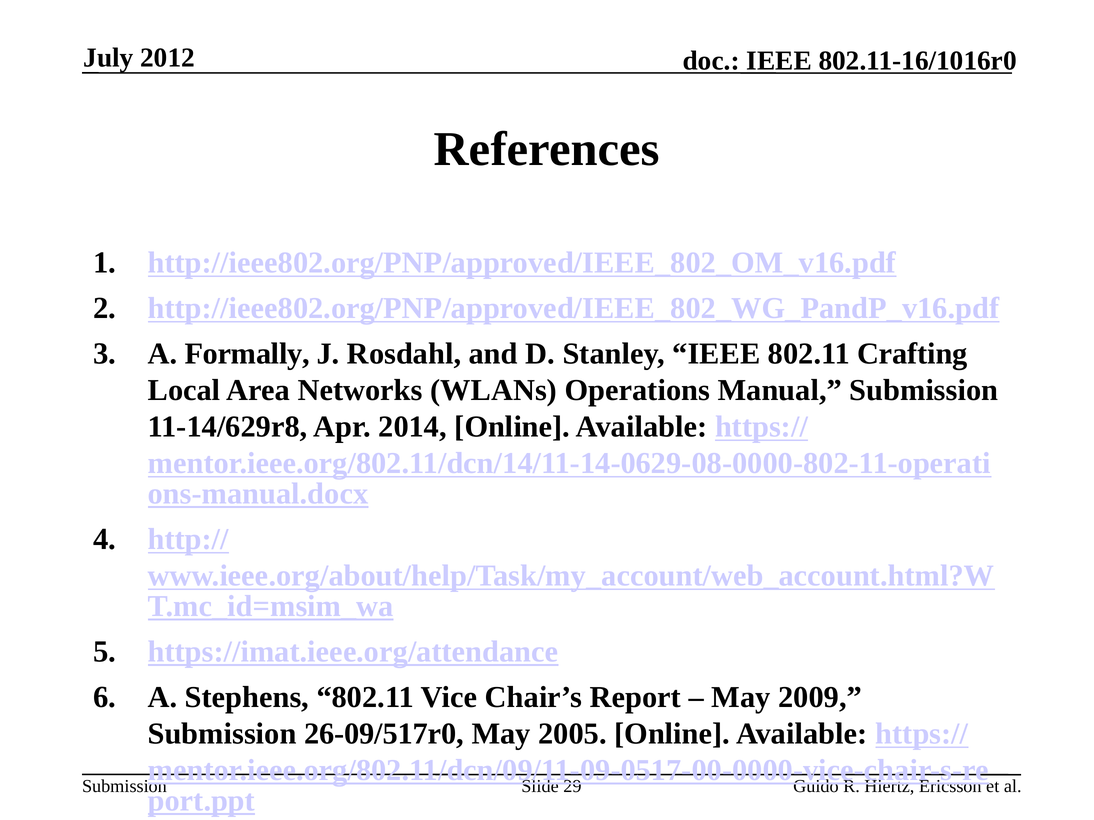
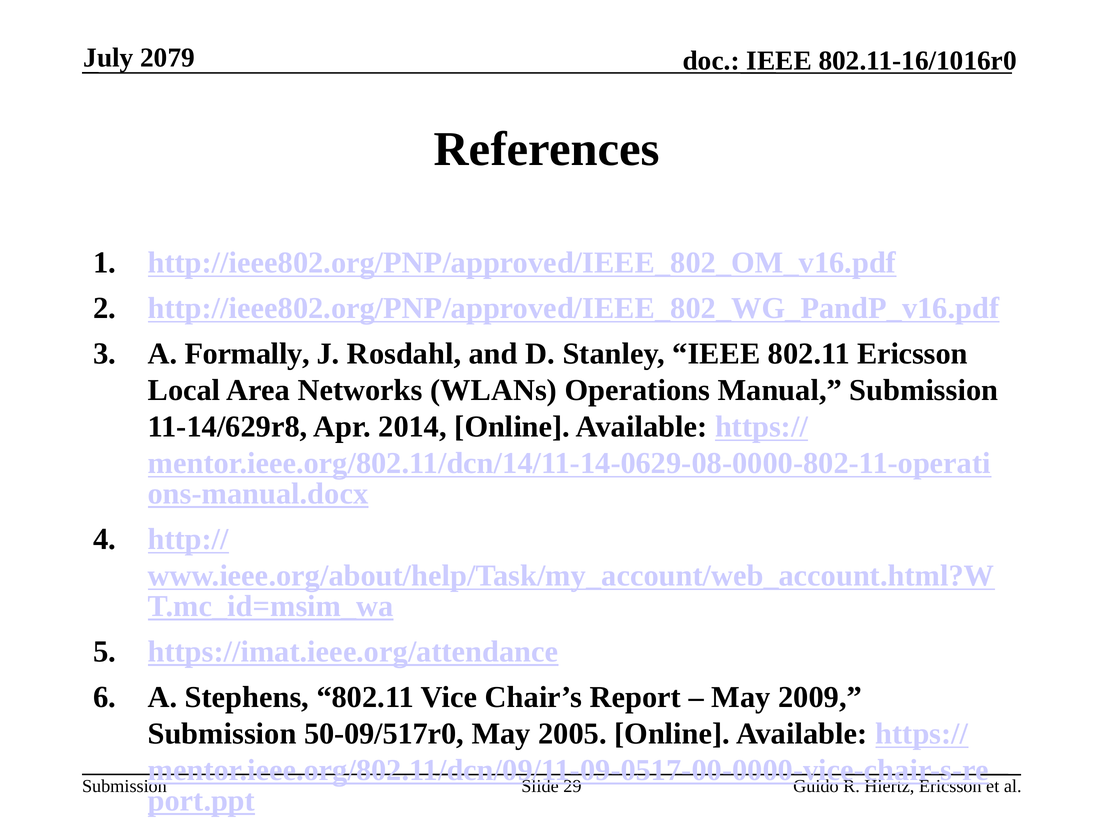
2012: 2012 -> 2079 (168, 58)
802.11 Crafting: Crafting -> Ericsson (912, 354)
26-09/517r0: 26-09/517r0 -> 50-09/517r0 (384, 734)
